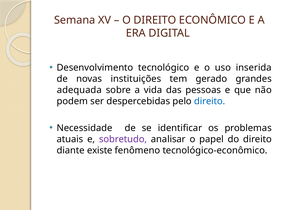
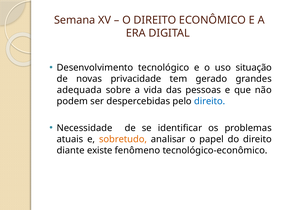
inserida: inserida -> situação (254, 68)
instituições: instituições -> privacidade (136, 79)
sobretudo colour: purple -> orange (123, 140)
